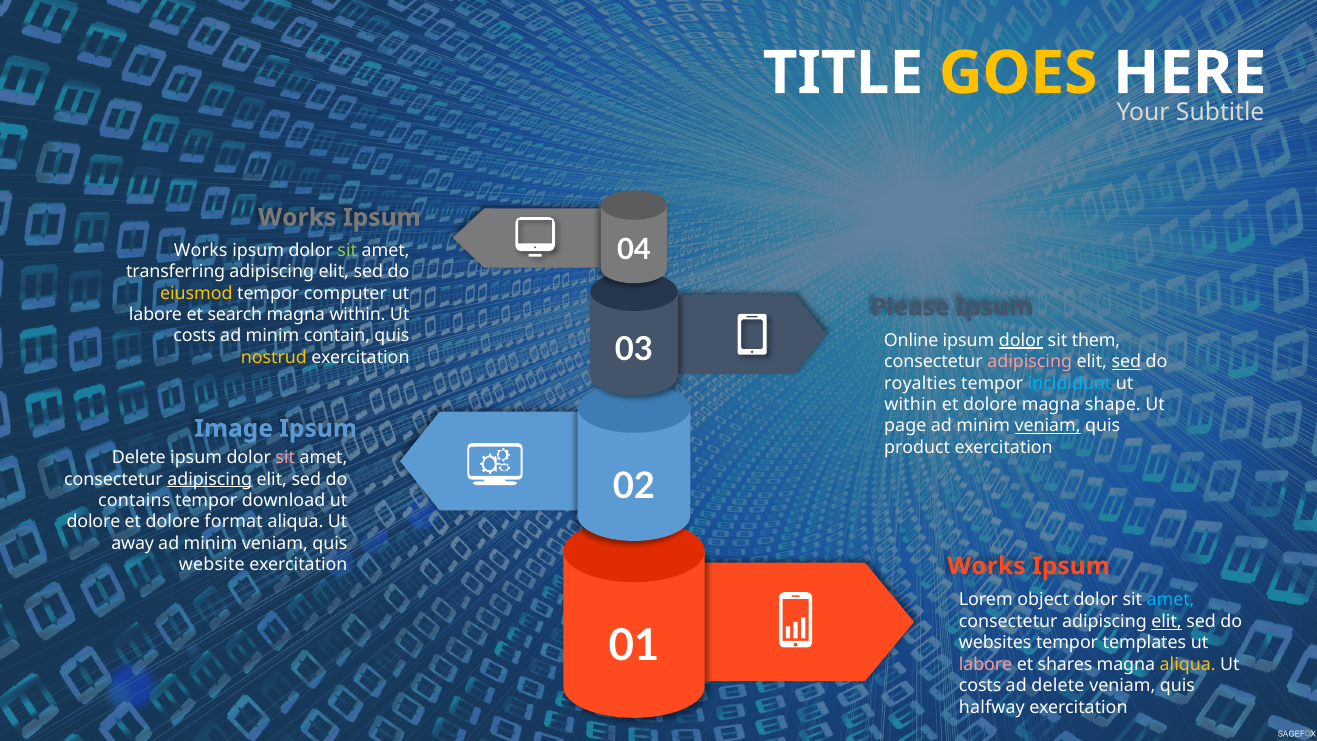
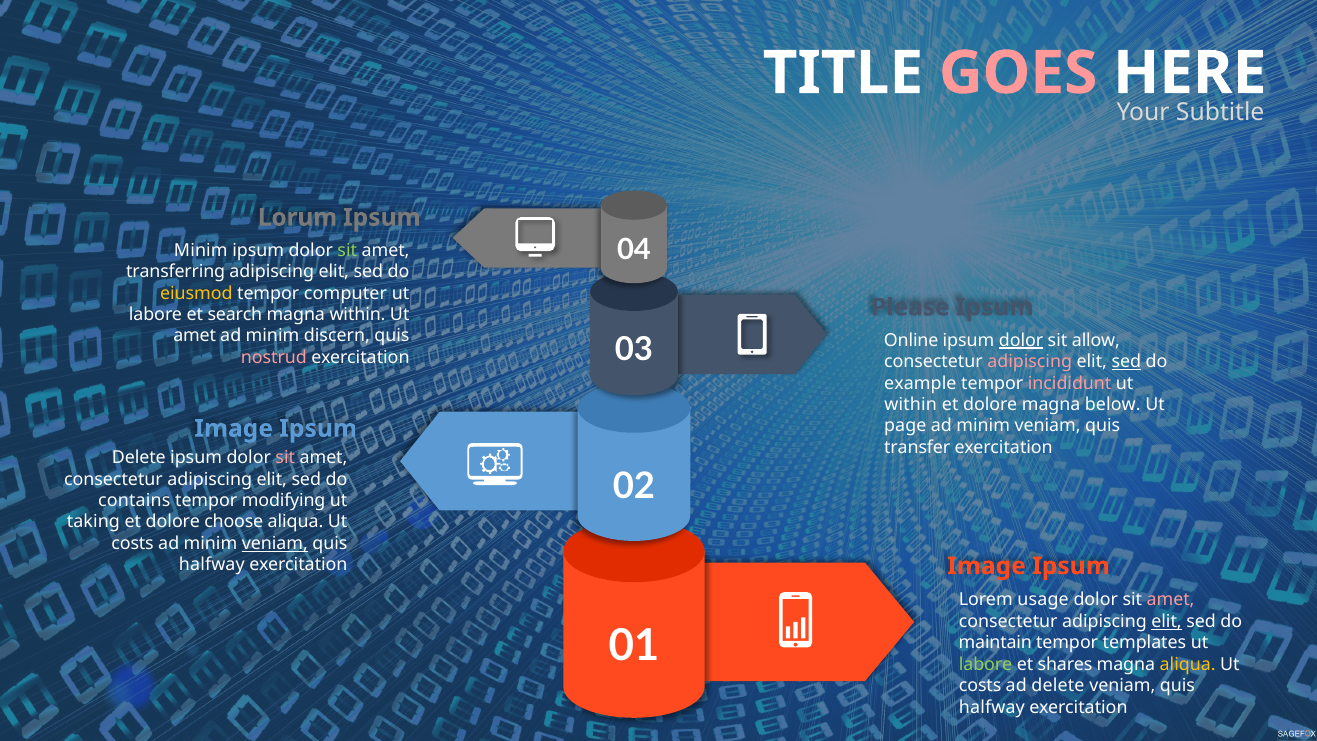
GOES colour: yellow -> pink (1018, 73)
Works: Works -> Lorum (297, 217)
Works: Works -> Minim (201, 250)
costs: costs -> amet (195, 336)
contain: contain -> discern (337, 336)
them: them -> allow (1096, 340)
nostrud colour: yellow -> pink (274, 357)
royalties: royalties -> example (920, 383)
incididunt colour: light blue -> pink (1070, 383)
shape: shape -> below (1113, 404)
veniam underline: present -> none (1048, 426)
product: product -> transfer (917, 447)
adipiscing underline: present -> none (210, 479)
download: download -> modifying (284, 501)
dolore: dolore -> taking (93, 522)
format: format -> choose (234, 522)
away: away -> costs (133, 543)
veniam underline: none -> present (275, 543)
website: website -> halfway (212, 565)
Works: Works -> Image (987, 566)
object: object -> usage (1043, 600)
amet colour: light blue -> pink (1171, 600)
websites: websites -> maintain (995, 643)
labore colour: pink -> light green (986, 664)
